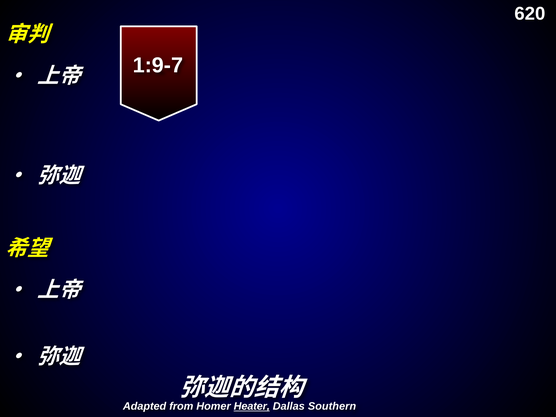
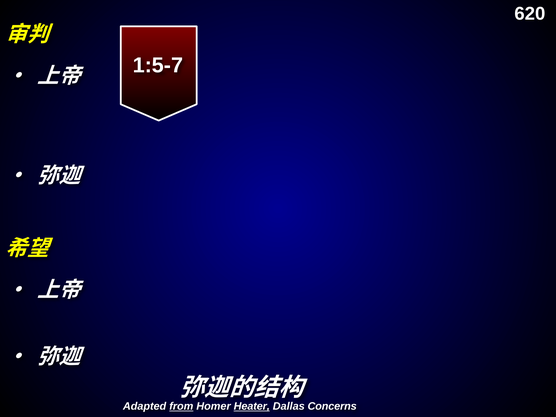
1:9-7: 1:9-7 -> 1:5-7 (158, 65)
from underline: none -> present (181, 406)
Southern: Southern -> Concerns (332, 406)
